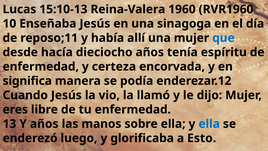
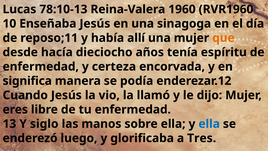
15:10-13: 15:10-13 -> 78:10-13 (63, 9)
que colour: blue -> orange (223, 38)
Y años: años -> siglo (44, 124)
Esto: Esto -> Tres (202, 138)
